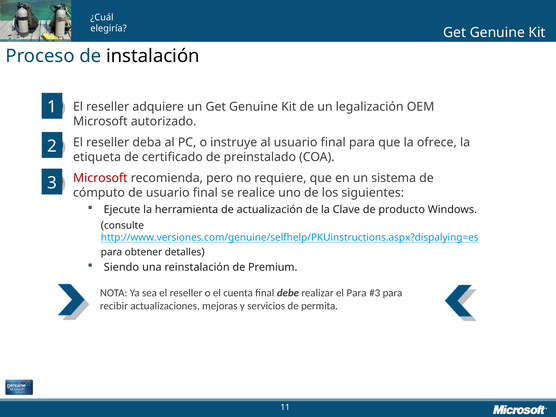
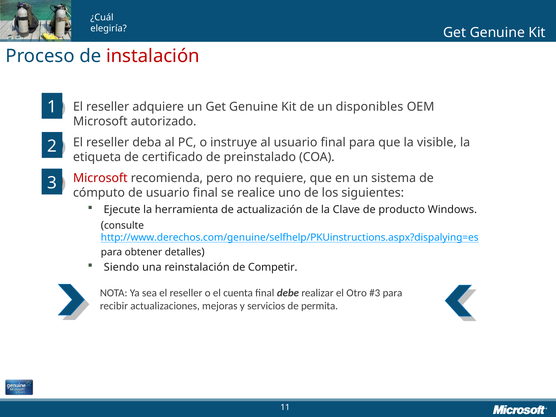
instalación colour: black -> red (153, 56)
legalización: legalización -> disponibles (370, 107)
ofrece: ofrece -> visible (437, 142)
http://www.versiones.com/genuine/selfhelp/PKUinstructions.aspx?dispalying=es: http://www.versiones.com/genuine/selfhelp/PKUinstructions.aspx?dispalying=es -> http://www.derechos.com/genuine/selfhelp/PKUinstructions.aspx?dispalying=es (290, 238)
Premium: Premium -> Competir (273, 267)
el Para: Para -> Otro (357, 293)
